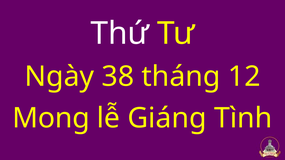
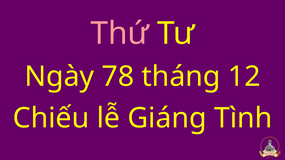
Thứ colour: white -> pink (120, 33)
38: 38 -> 78 (118, 77)
Mong: Mong -> Chiếu (51, 118)
